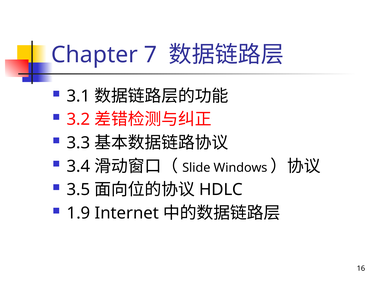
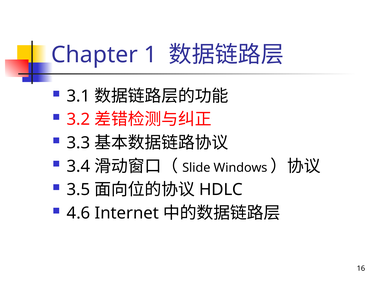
7: 7 -> 1 (150, 55)
1.9: 1.9 -> 4.6 (78, 214)
